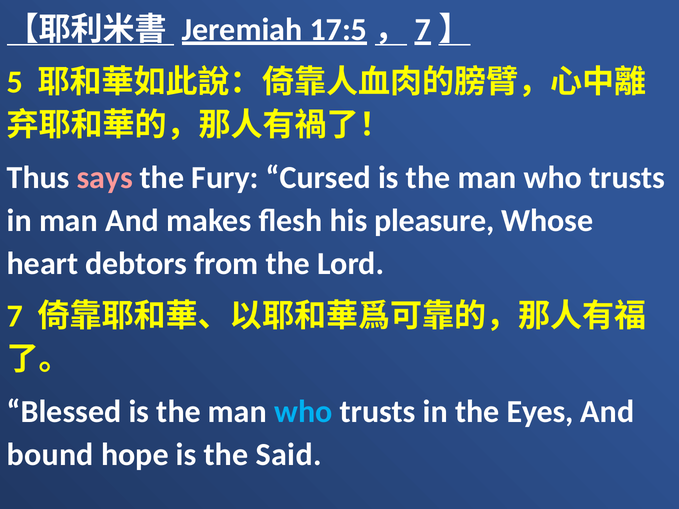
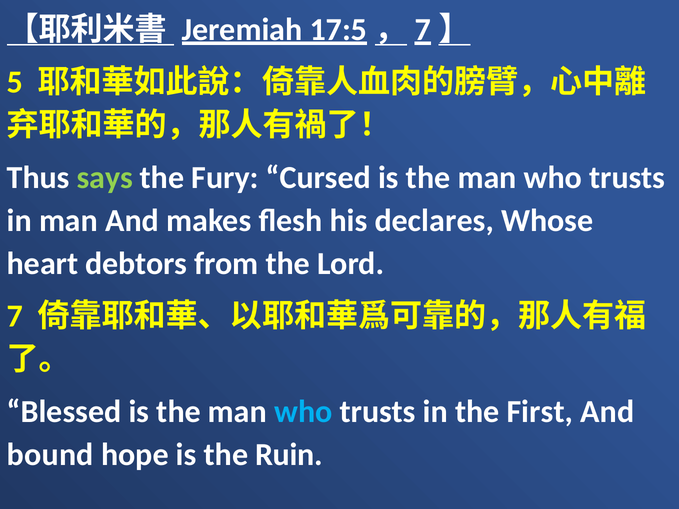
says colour: pink -> light green (105, 178)
pleasure: pleasure -> declares (434, 221)
Eyes: Eyes -> First (540, 412)
Said: Said -> Ruin (289, 455)
